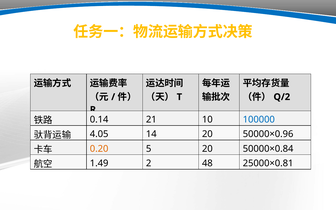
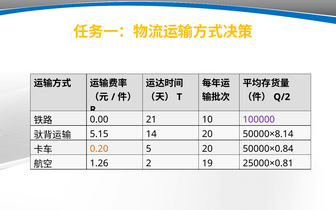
0.14: 0.14 -> 0.00 (99, 120)
100000 colour: blue -> purple (259, 120)
4.05: 4.05 -> 5.15 (99, 134)
50000×0.96: 50000×0.96 -> 50000×8.14 (268, 134)
1.49: 1.49 -> 1.26 (99, 163)
48: 48 -> 19 (207, 163)
